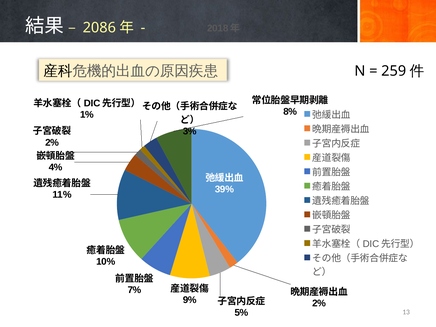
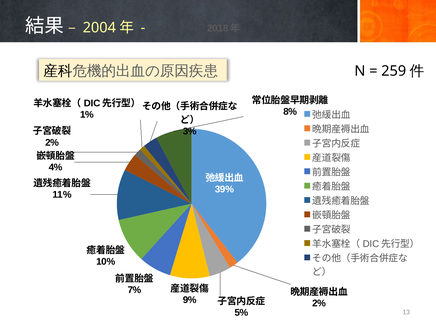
2086: 2086 -> 2004 (99, 28)
